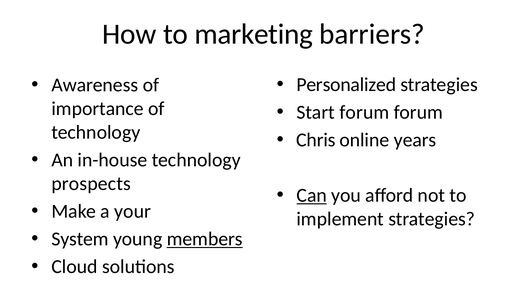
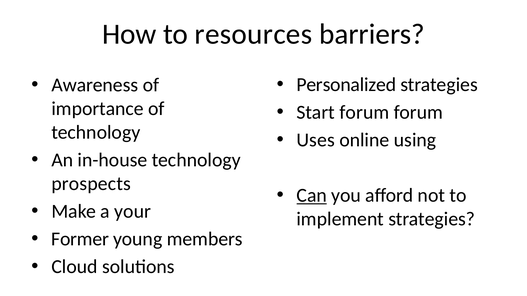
marketing: marketing -> resources (253, 34)
Chris: Chris -> Uses (316, 140)
years: years -> using (415, 140)
System: System -> Former (80, 239)
members underline: present -> none (205, 239)
